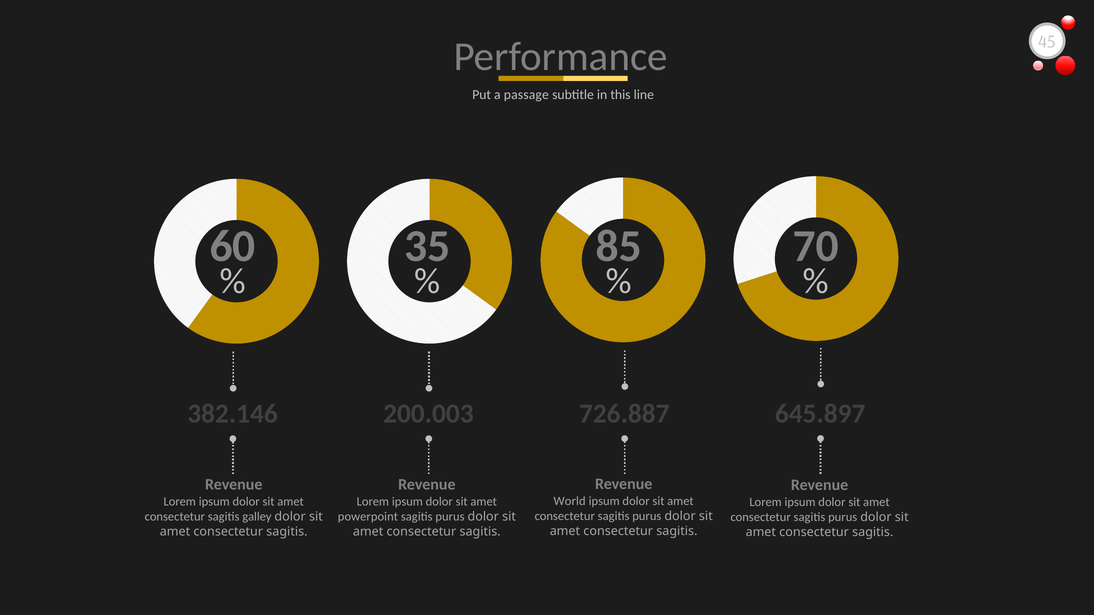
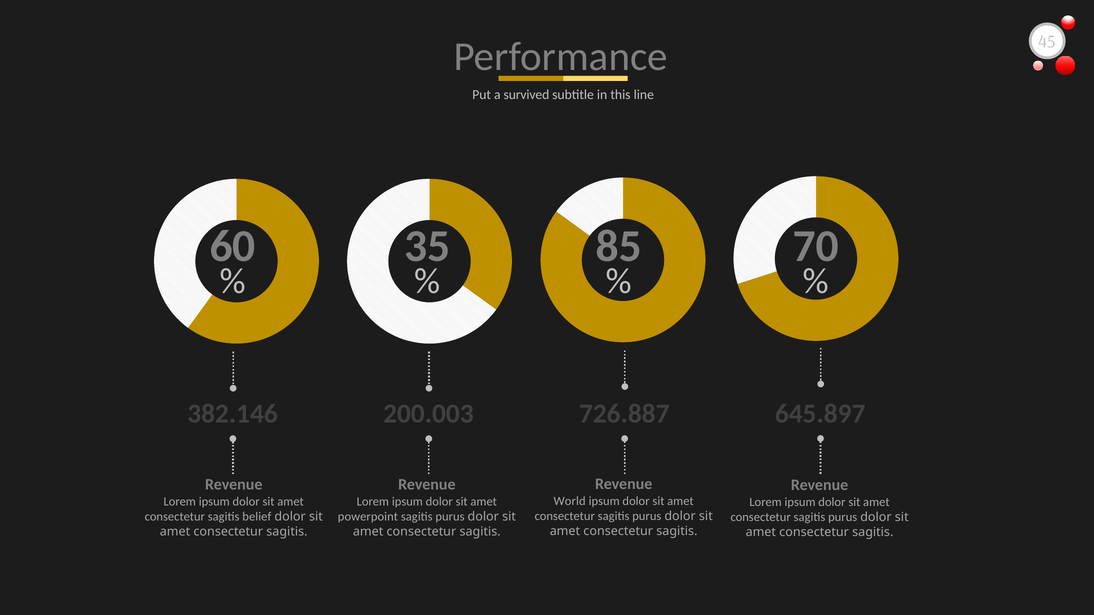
passage: passage -> survived (526, 95)
galley: galley -> belief (257, 517)
